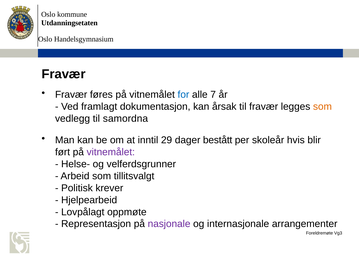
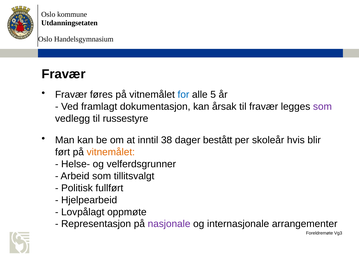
7: 7 -> 5 (213, 95)
som colour: orange -> purple (322, 107)
samordna: samordna -> russestyre (126, 119)
29: 29 -> 38 (167, 140)
vitnemålet colour: purple -> orange (111, 152)
krever: krever -> fullført (109, 188)
